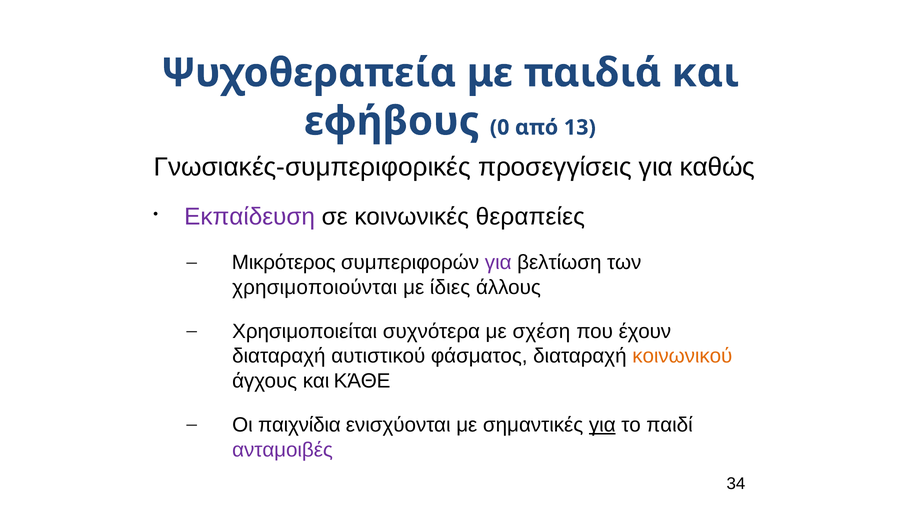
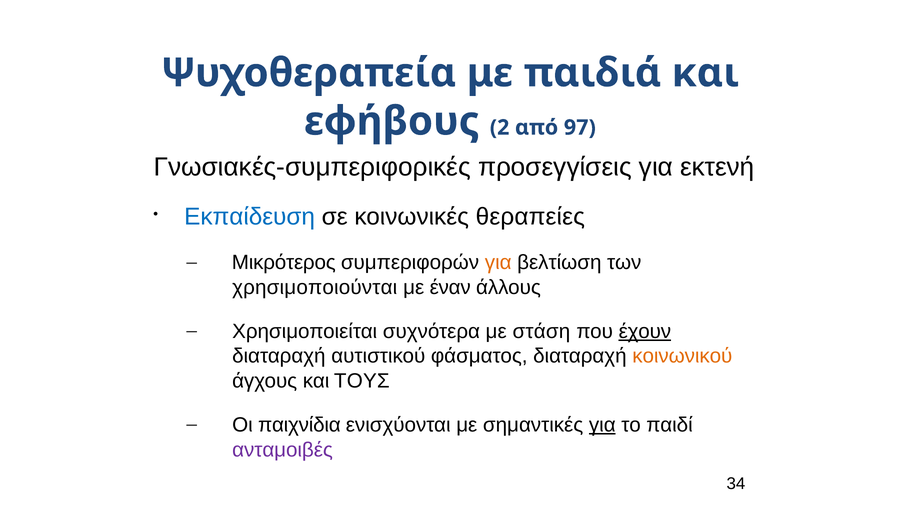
0: 0 -> 2 (500, 128)
13: 13 -> 97 (580, 128)
καθώς: καθώς -> εκτενή (717, 167)
Εκπαίδευση colour: purple -> blue (250, 217)
για colour: purple -> orange (498, 263)
ίδιες: ίδιες -> έναν (450, 288)
σχέση: σχέση -> στάση (541, 332)
έχουν underline: none -> present (645, 332)
ΚΆΘΕ: ΚΆΘΕ -> ΤΟΥΣ (362, 381)
